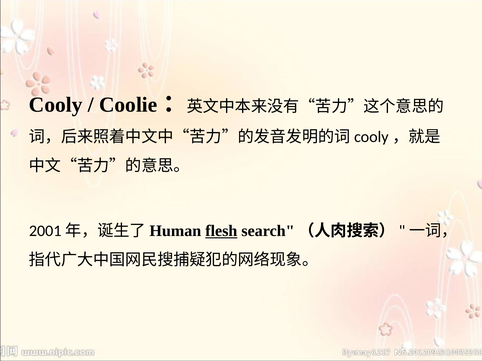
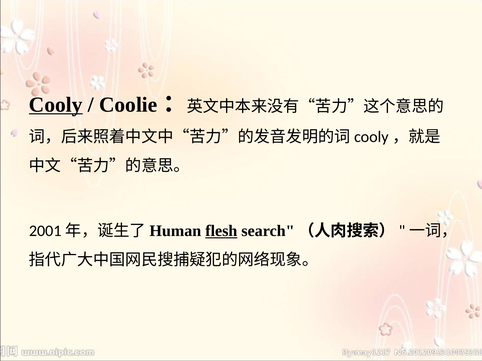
Cooly underline: none -> present (56, 105)
